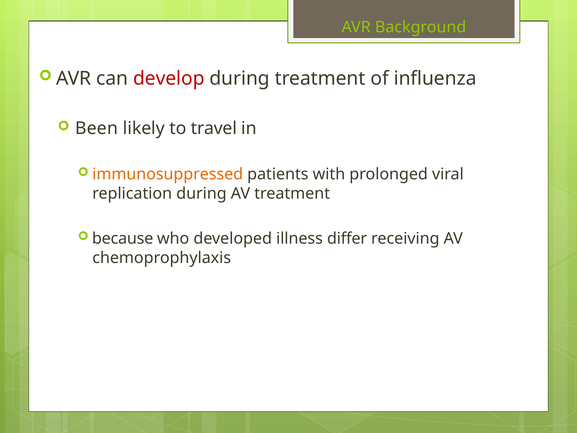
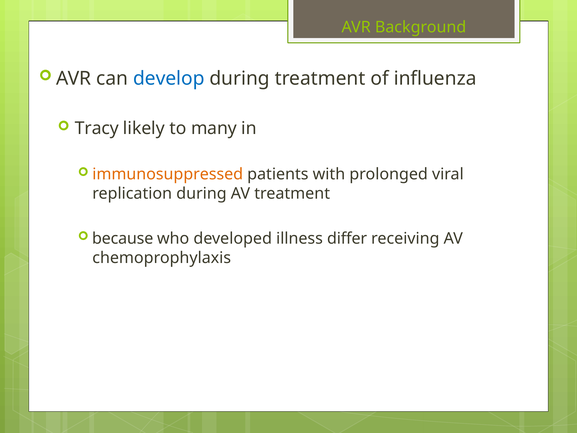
develop colour: red -> blue (169, 78)
Been: Been -> Tracy (97, 128)
travel: travel -> many (214, 128)
